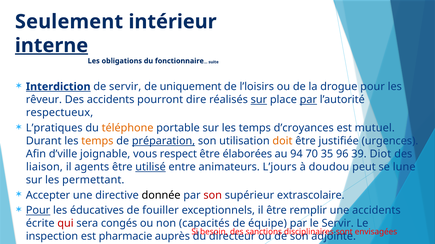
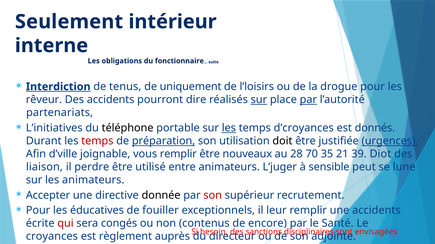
interne underline: present -> none (52, 46)
de servir: servir -> tenus (125, 87)
respectueux: respectueux -> partenariats (60, 113)
L’pratiques: L’pratiques -> L’initiatives (54, 128)
téléphone colour: orange -> black (128, 128)
les underline: none -> present (229, 128)
mutuel: mutuel -> donnés (375, 128)
temps colour: orange -> red (97, 141)
doit colour: orange -> black (282, 141)
urgences underline: none -> present (390, 141)
vous respect: respect -> remplir (178, 154)
élaborées: élaborées -> nouveaux (247, 154)
94: 94 -> 28 (296, 154)
96: 96 -> 21 (342, 154)
agents: agents -> perdre (92, 167)
utilisé underline: present -> none (151, 167)
L’jours: L’jours -> L’juger (280, 167)
doudou: doudou -> sensible (329, 167)
les permettant: permettant -> animateurs (93, 180)
extrascolaire: extrascolaire -> recrutement (311, 196)
Pour underline: present -> none (38, 211)
il être: être -> leur (276, 211)
capacités: capacités -> contenus (204, 224)
équipe: équipe -> encore (268, 224)
le Servir: Servir -> Santé (338, 224)
inspection: inspection -> croyances (52, 237)
pharmacie: pharmacie -> règlement (125, 237)
